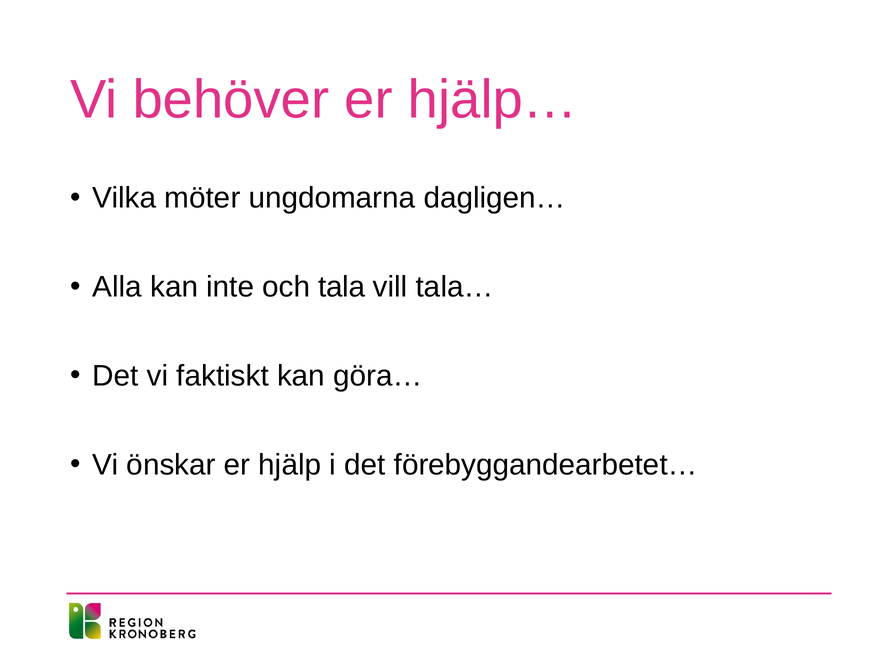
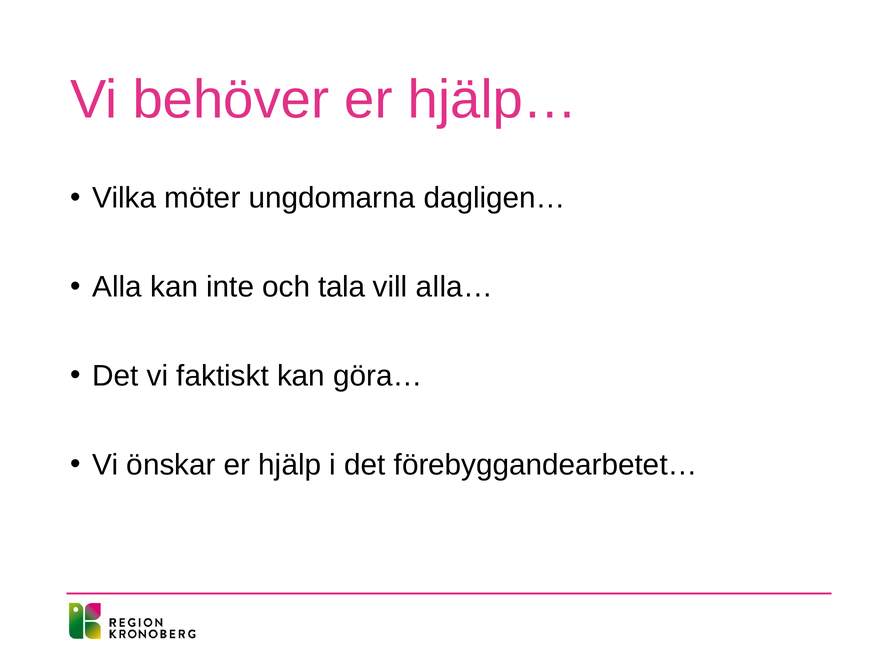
tala…: tala… -> alla… (454, 287)
